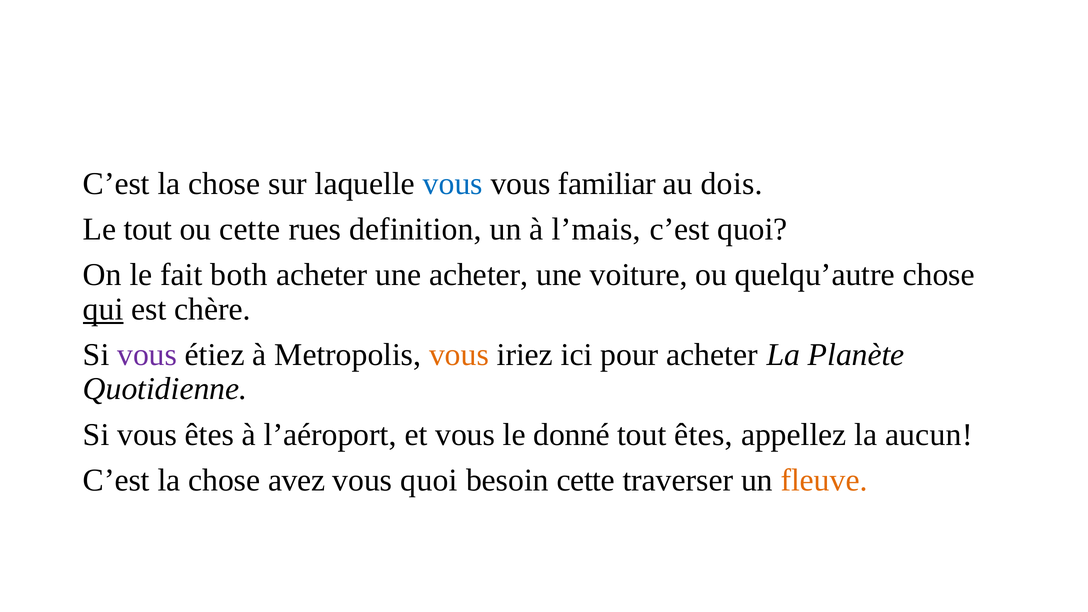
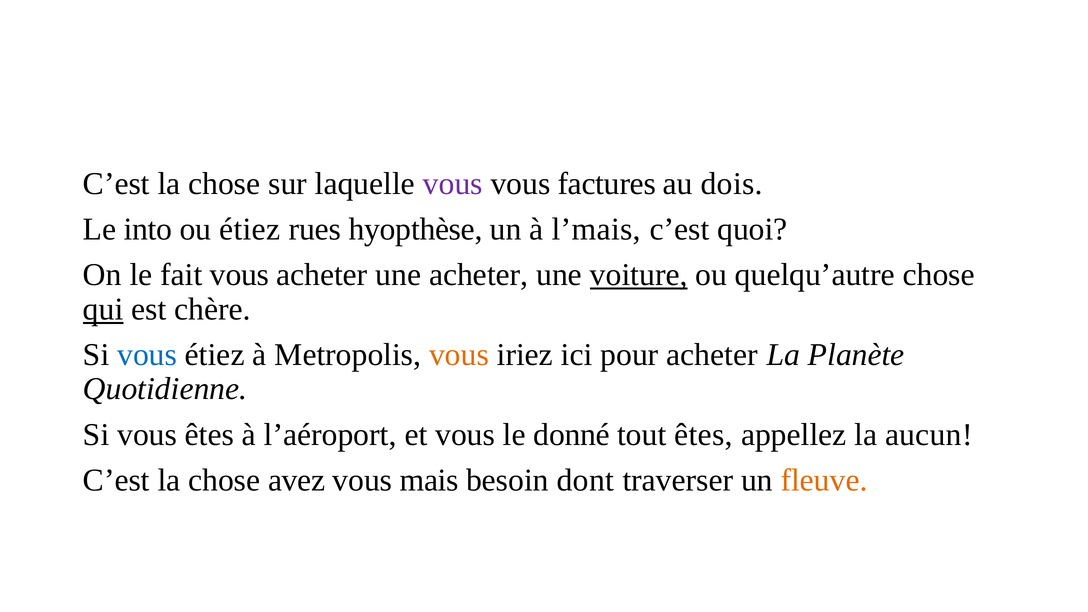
vous colour: blue -> purple (453, 184)
familiar: familiar -> factures (607, 184)
Le tout: tout -> into (148, 229)
ou cette: cette -> étiez (250, 229)
definition: definition -> hyopthèse (416, 229)
fait both: both -> vous (239, 275)
voiture underline: none -> present (639, 275)
vous colour: purple -> blue (147, 355)
vous quoi: quoi -> mais (429, 480)
besoin cette: cette -> dont (585, 480)
